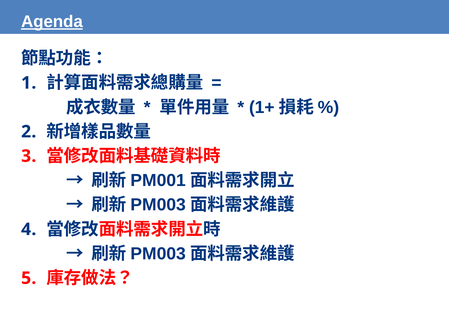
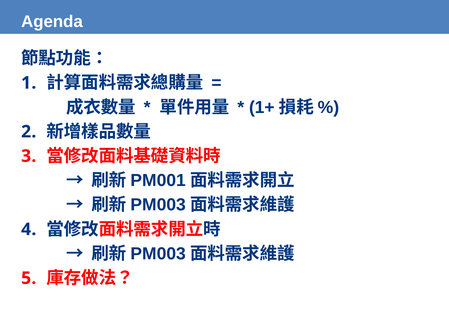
Agenda underline: present -> none (52, 22)
